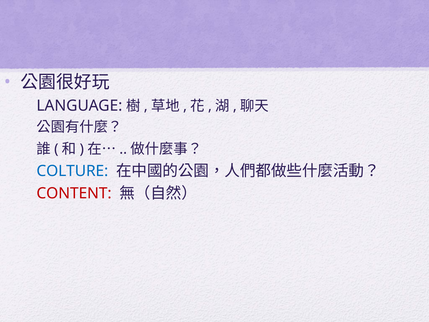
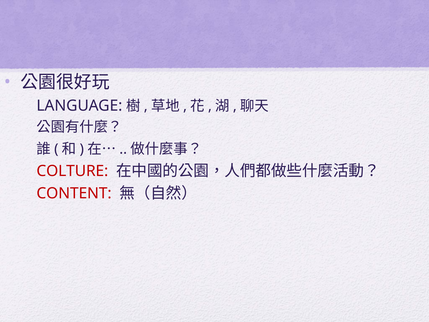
COLTURE colour: blue -> red (72, 171)
